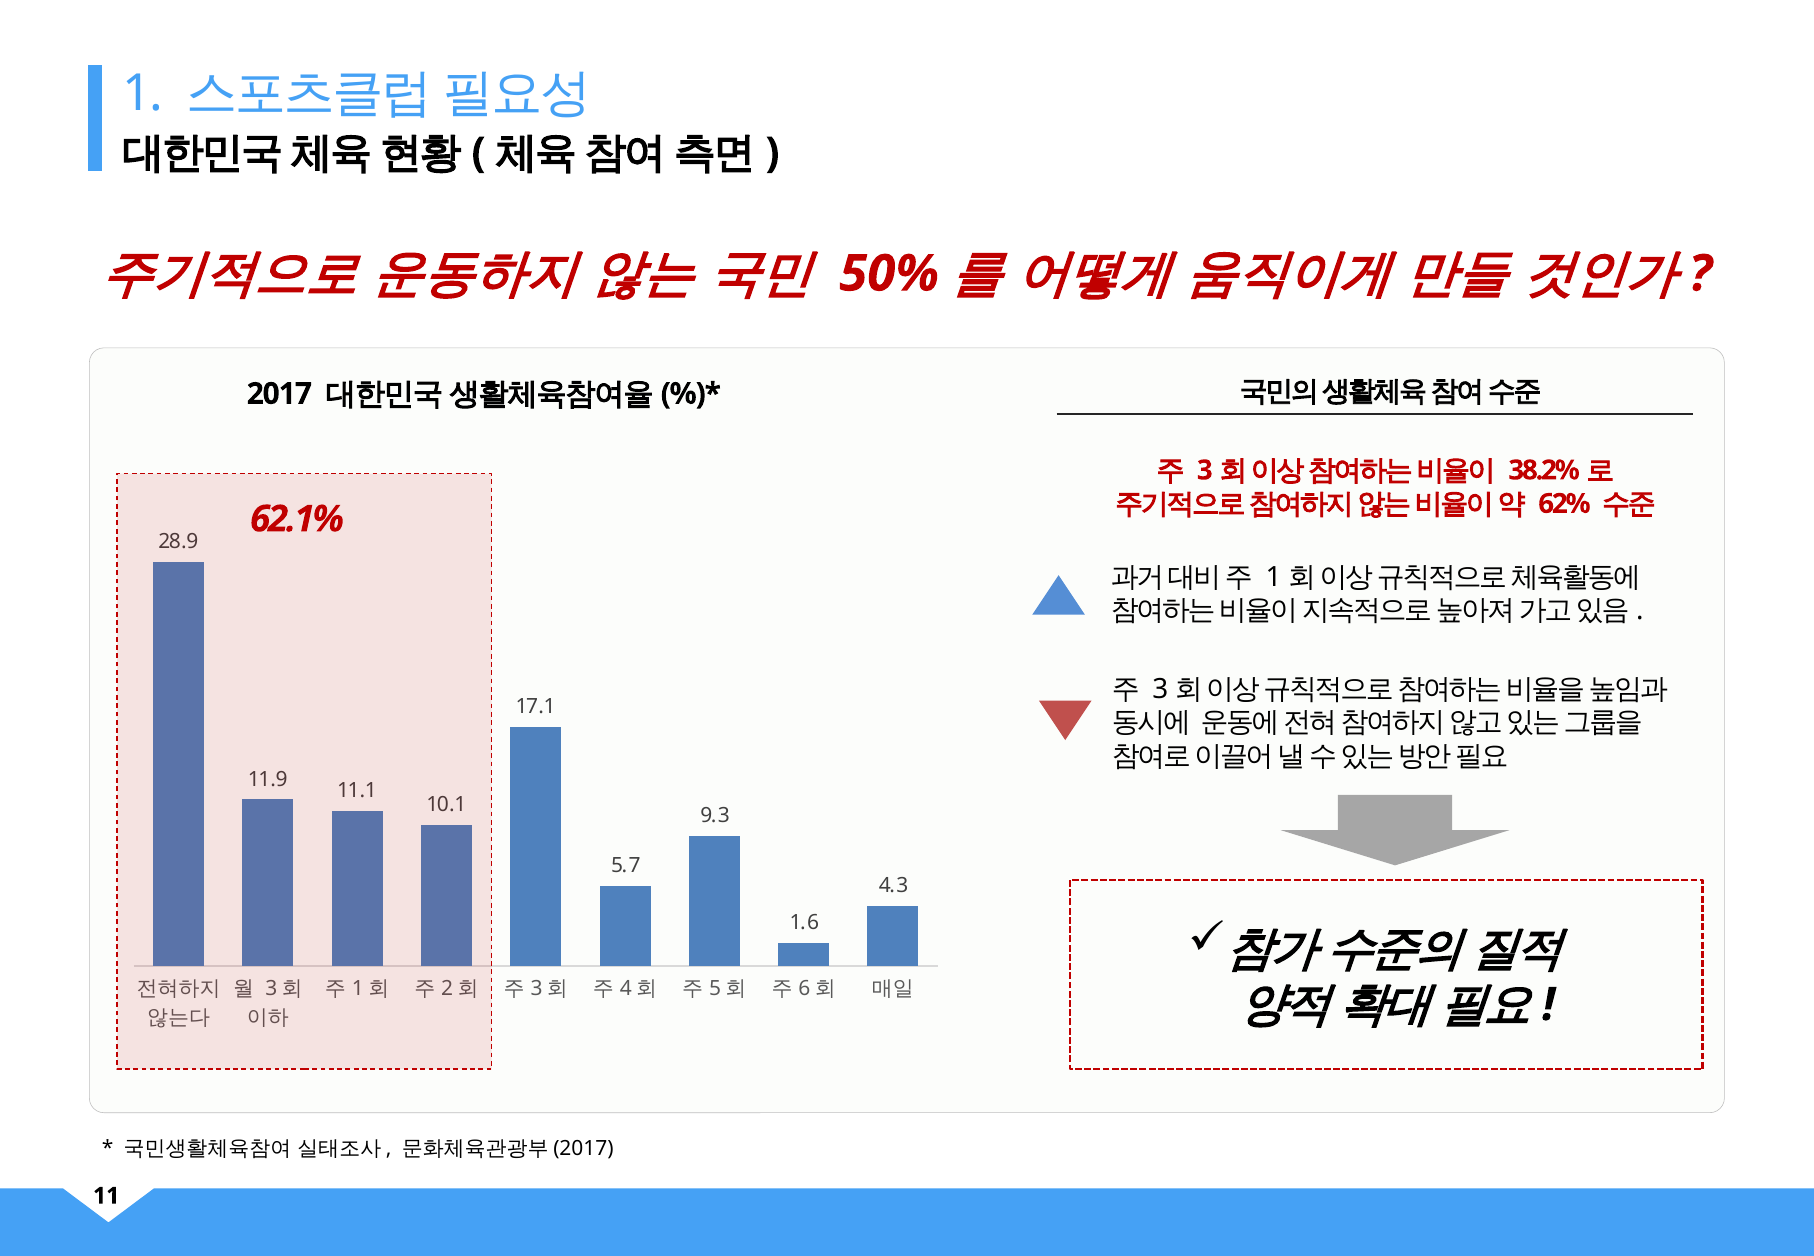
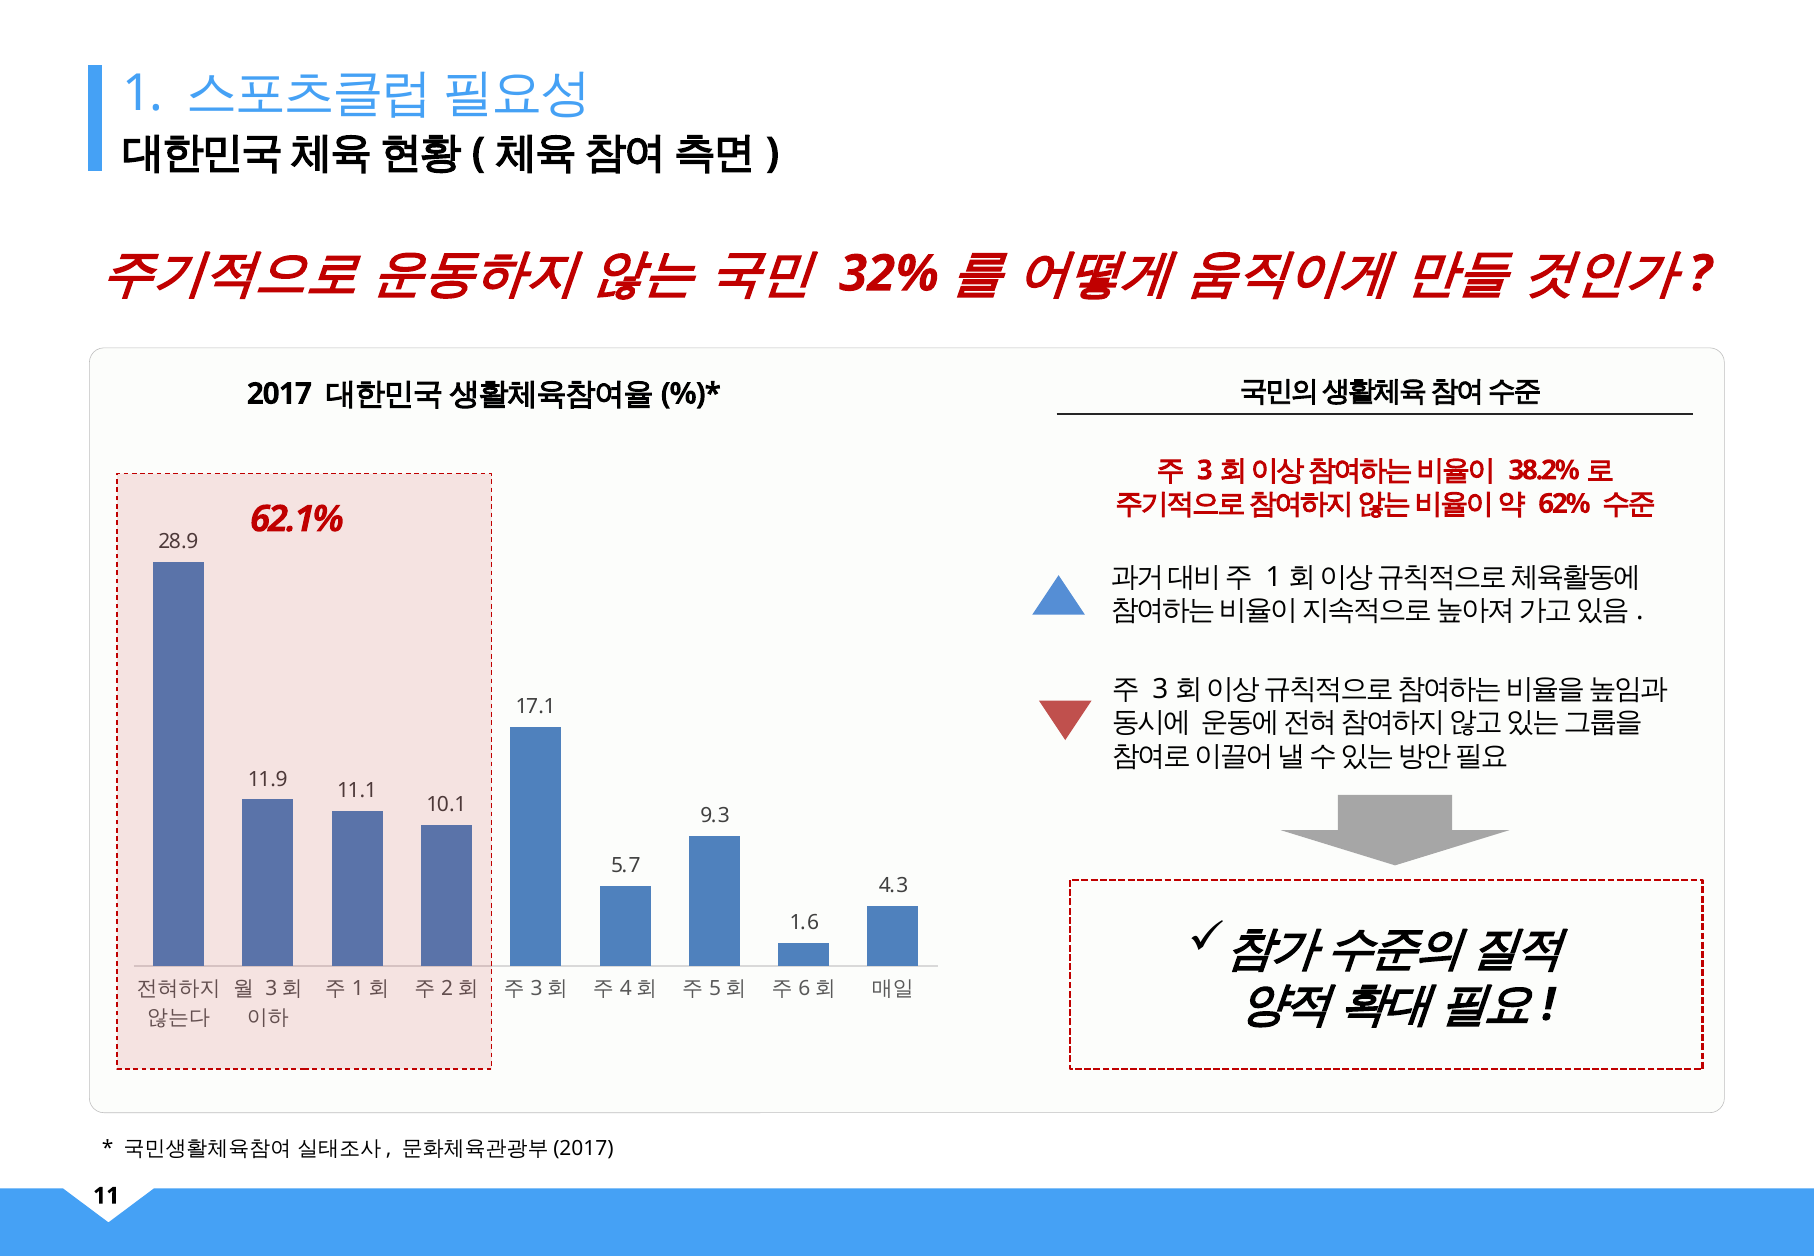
50%: 50% -> 32% (889, 274)
